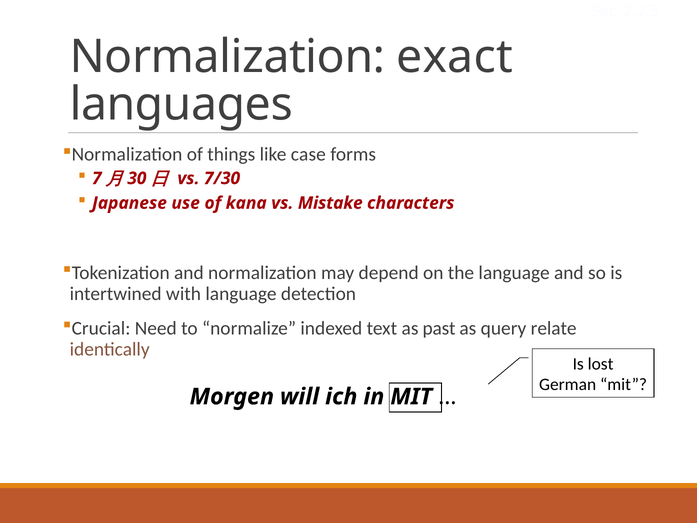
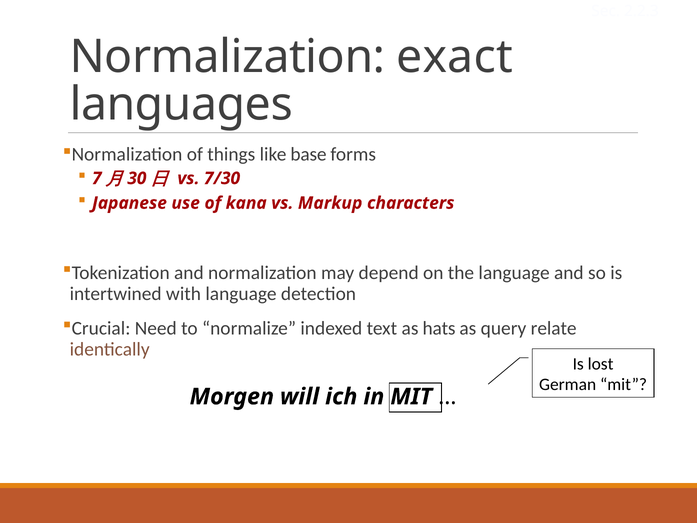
case: case -> base (308, 155)
Mistake: Mistake -> Markup (330, 203)
past: past -> hats (439, 328)
